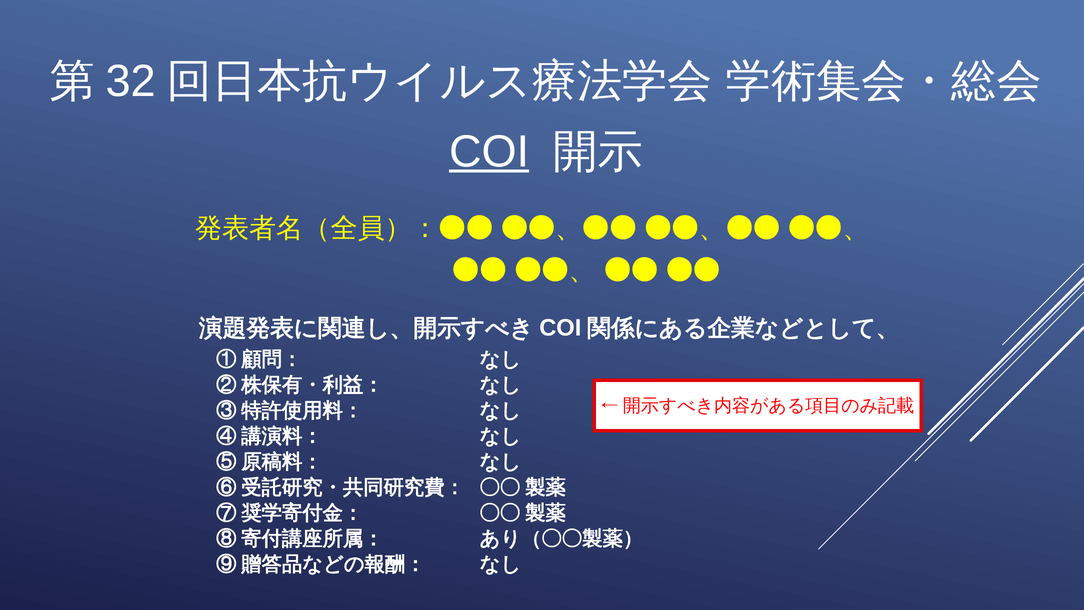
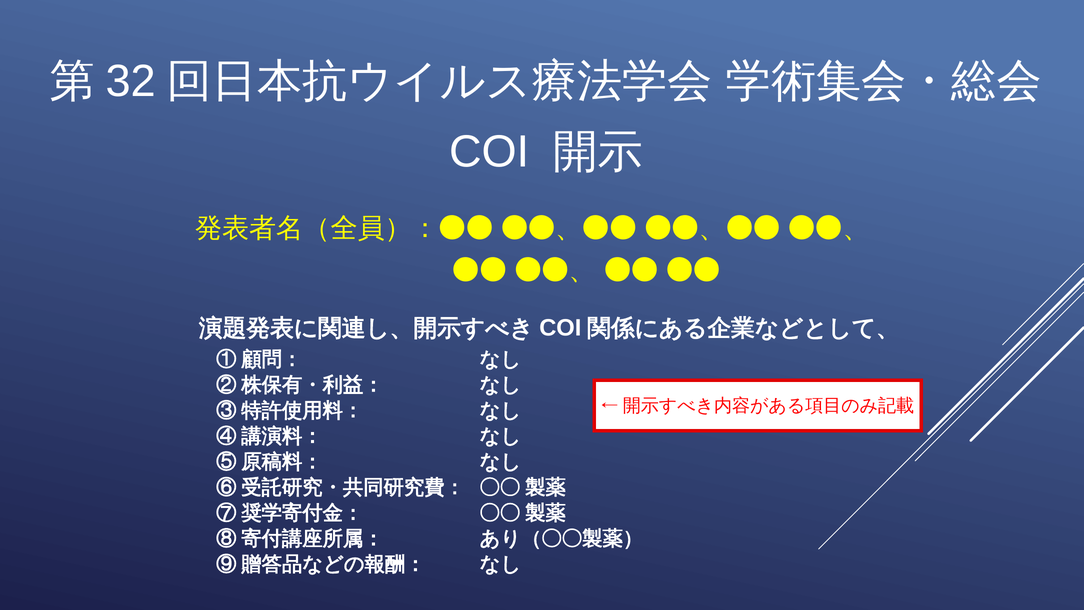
COI underline: present -> none (489, 152)
